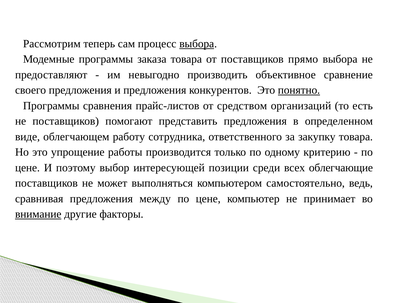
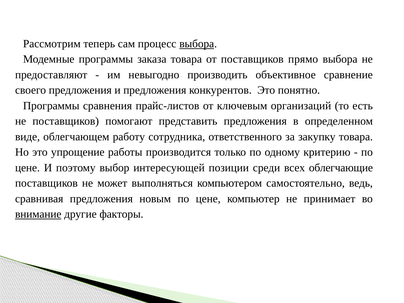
понятно underline: present -> none (299, 90)
средством: средством -> ключевым (242, 106)
между: между -> новым (155, 199)
